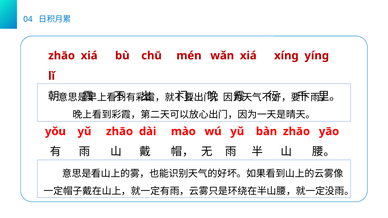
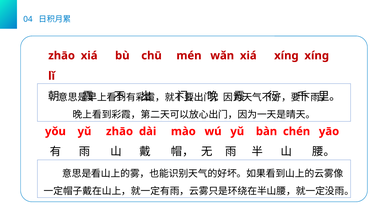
xíng yíng: yíng -> xíng (317, 56)
bàn zhāo: zhāo -> chén (297, 132)
